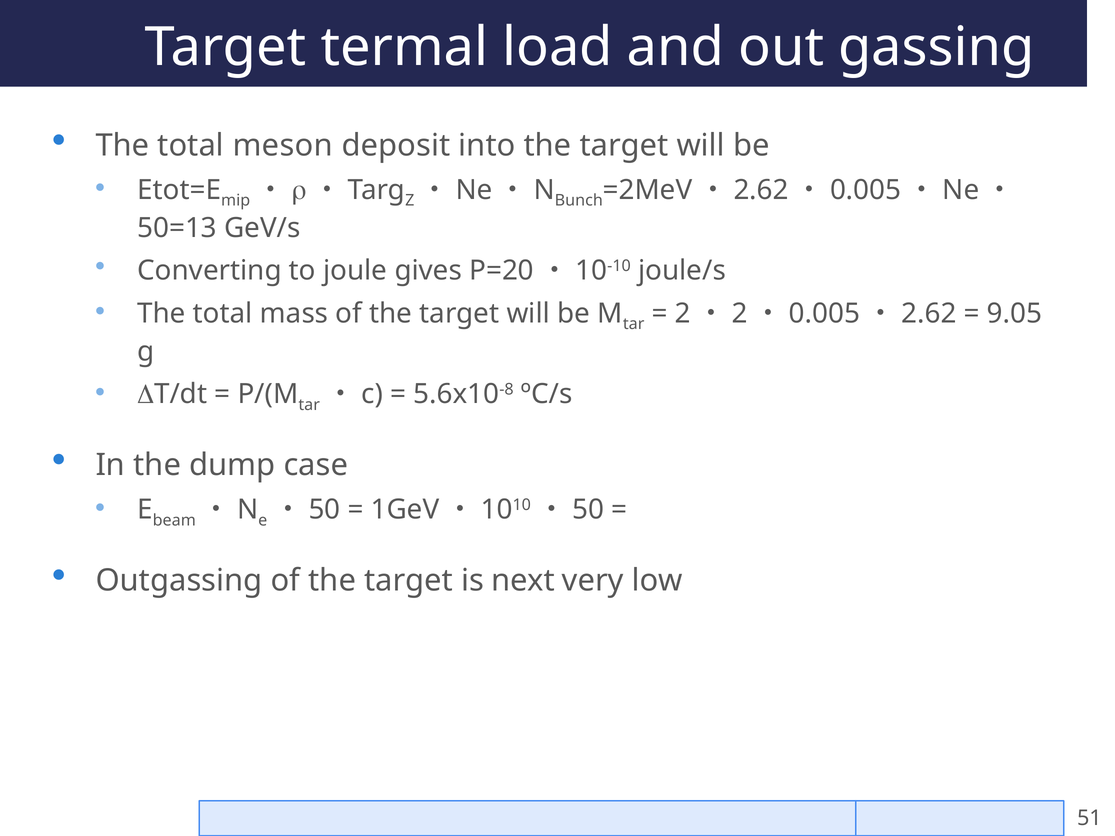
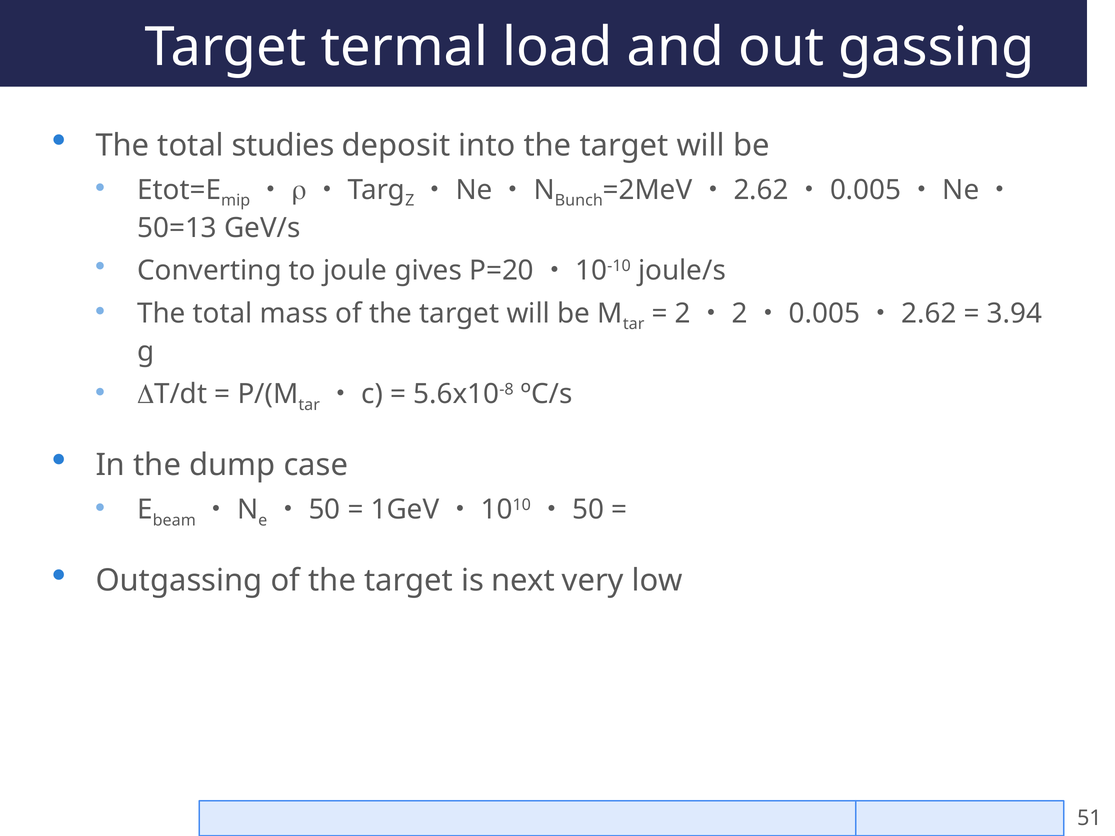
meson: meson -> studies (283, 145)
9.05: 9.05 -> 3.94 (1015, 313)
